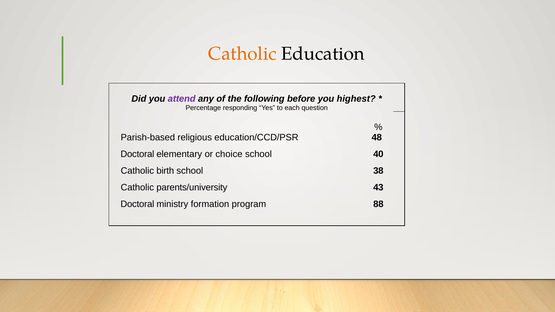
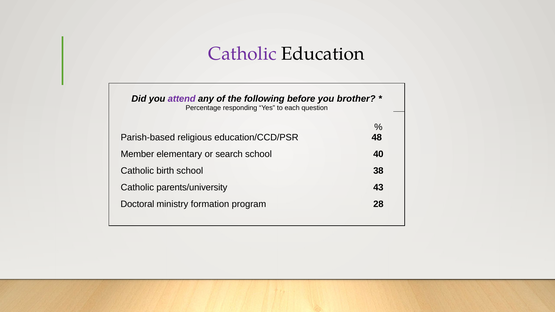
Catholic colour: orange -> purple (242, 54)
highest: highest -> brother (356, 99)
Doctoral: Doctoral -> Member (137, 154)
choice: choice -> search (229, 154)
88: 88 -> 28 (378, 204)
